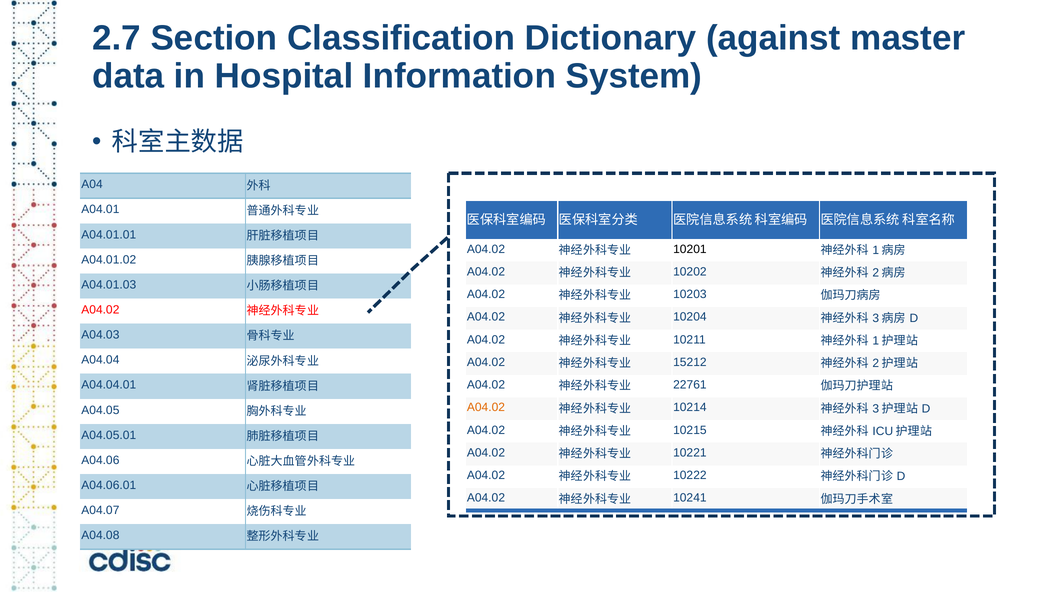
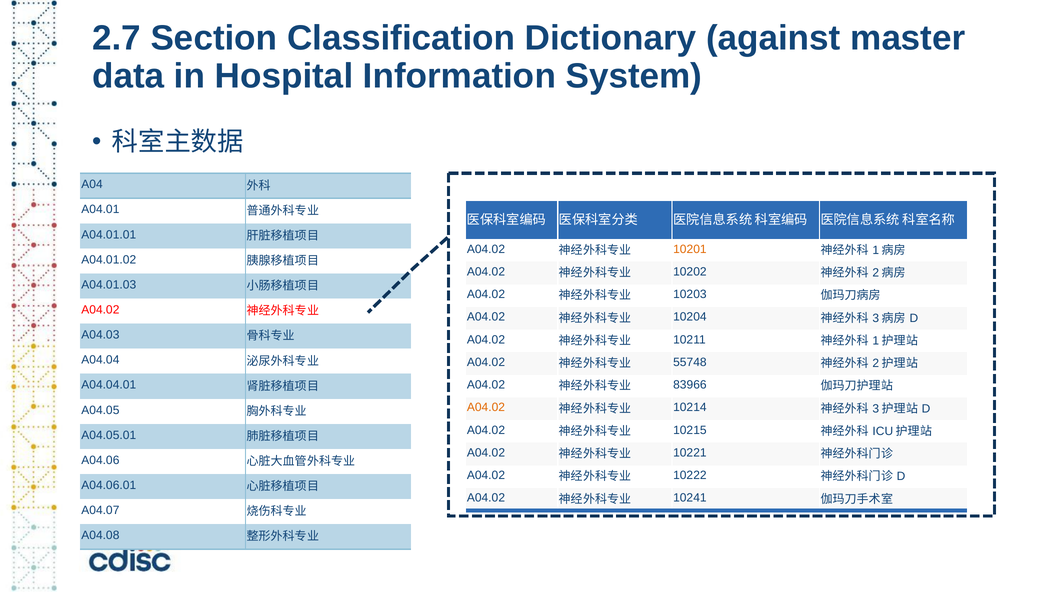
10201 colour: black -> orange (690, 249)
15212: 15212 -> 55748 (690, 362)
22761: 22761 -> 83966 (690, 385)
